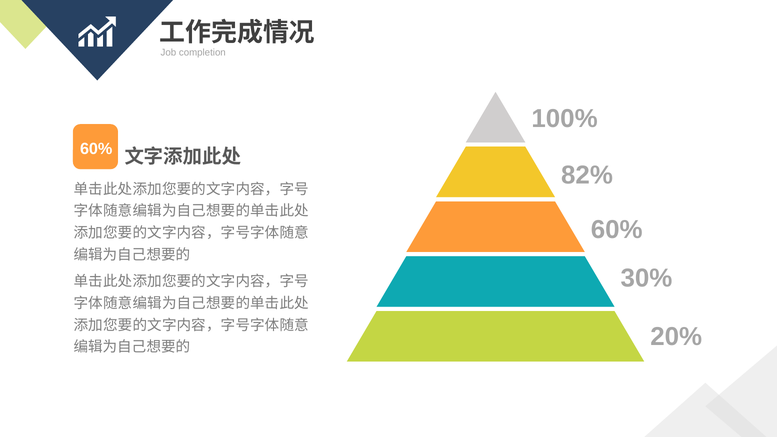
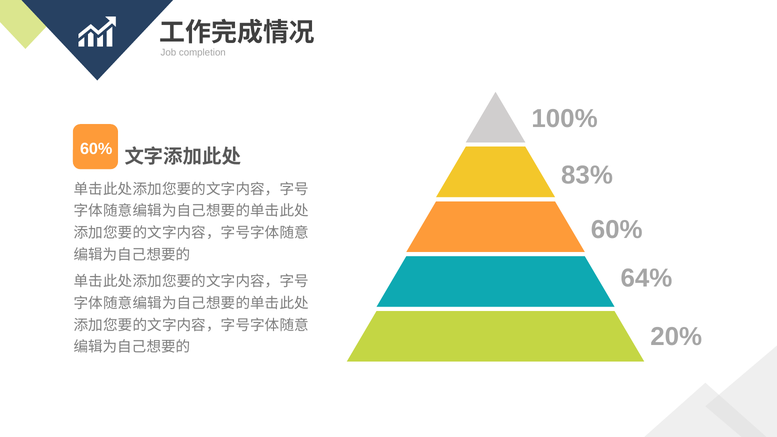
82%: 82% -> 83% (587, 175)
30%: 30% -> 64% (646, 278)
